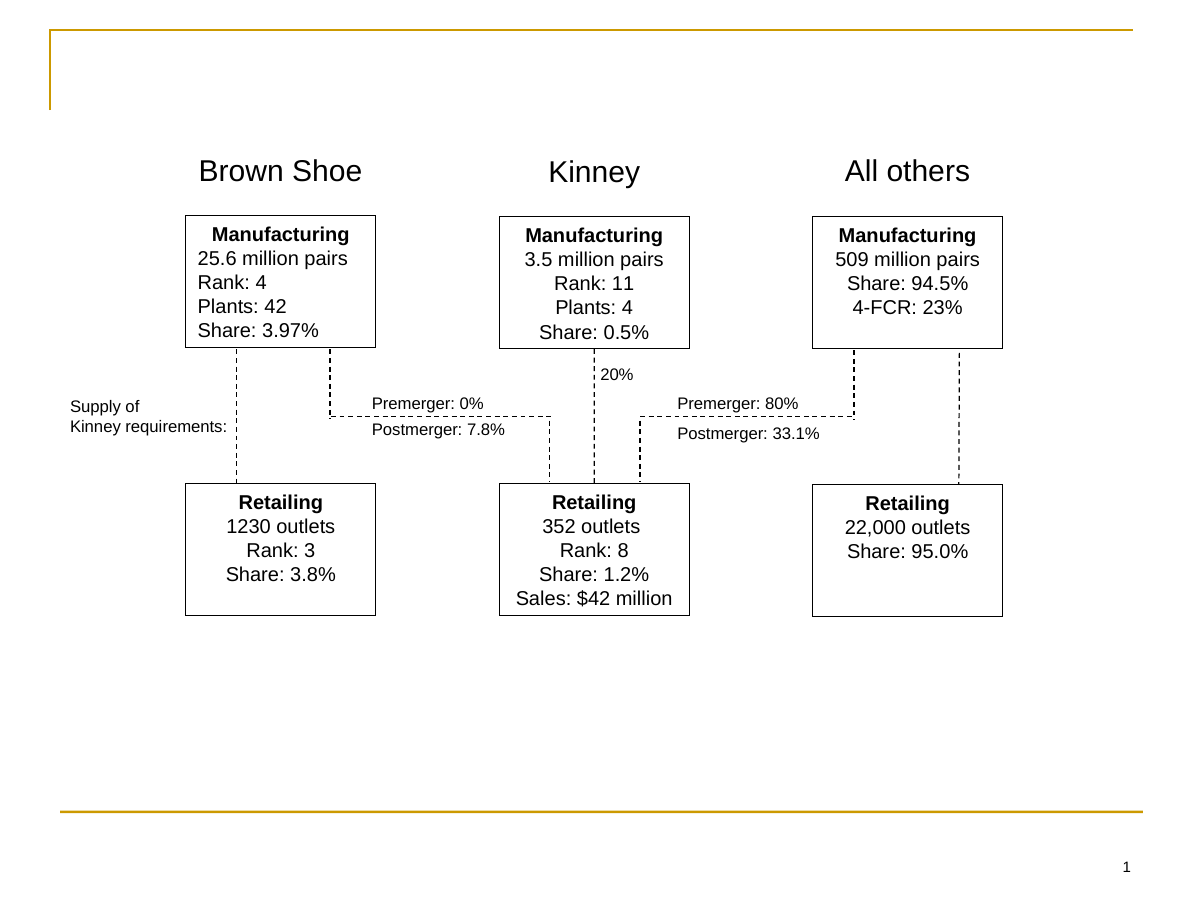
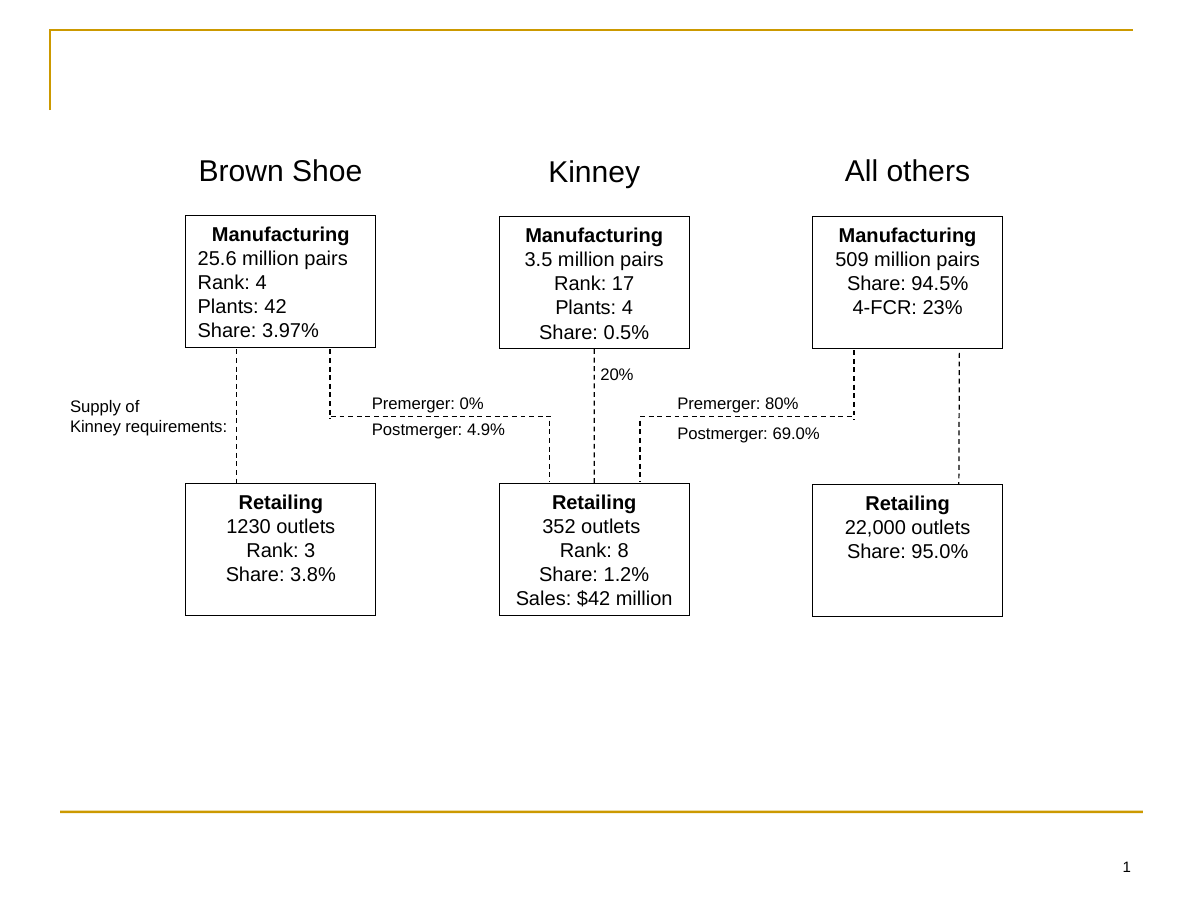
11: 11 -> 17 (623, 284)
7.8%: 7.8% -> 4.9% (486, 431)
33.1%: 33.1% -> 69.0% (796, 434)
